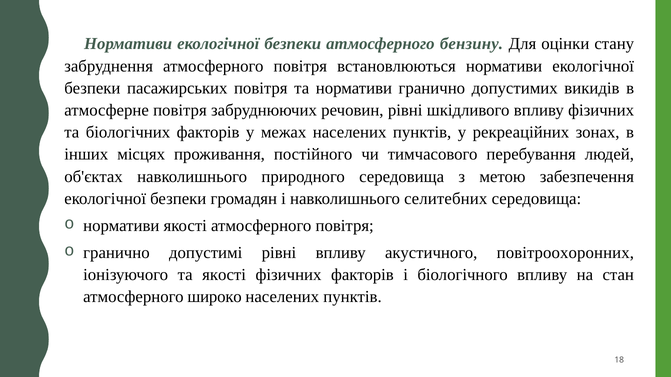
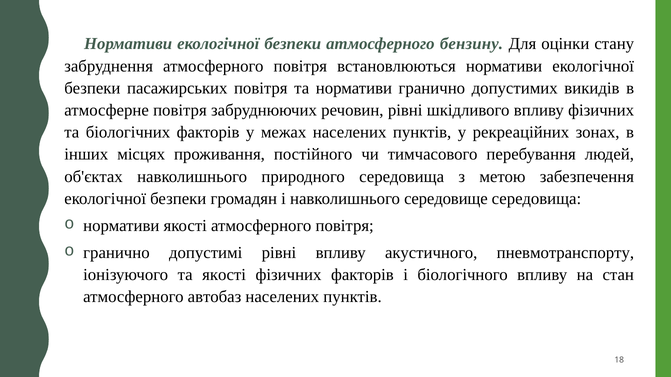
селитебних: селитебних -> середовище (446, 199)
повітроохоронних: повітроохоронних -> пневмотранспорту (565, 253)
широко: широко -> автобаз (215, 297)
